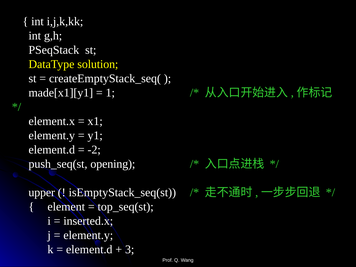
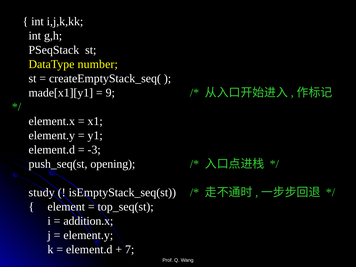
solution: solution -> number (98, 64)
1: 1 -> 9 (110, 93)
-2: -2 -> -3 (94, 150)
upper: upper -> study (42, 192)
inserted.x: inserted.x -> addition.x (88, 221)
3: 3 -> 7 (130, 249)
